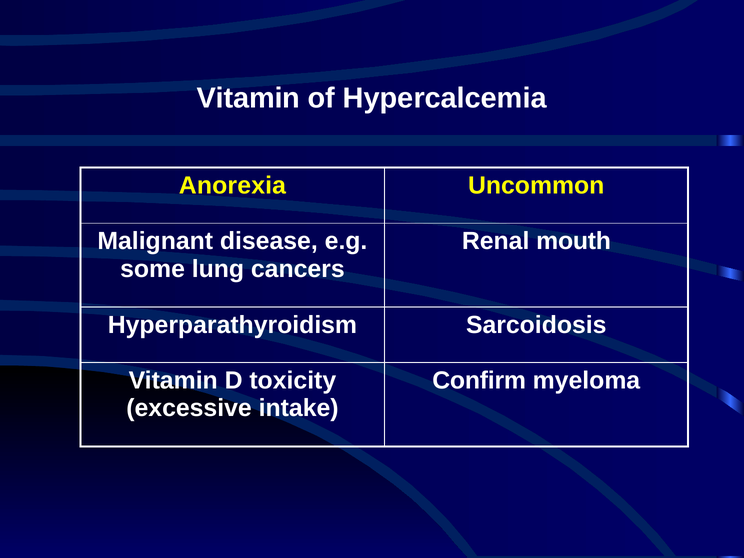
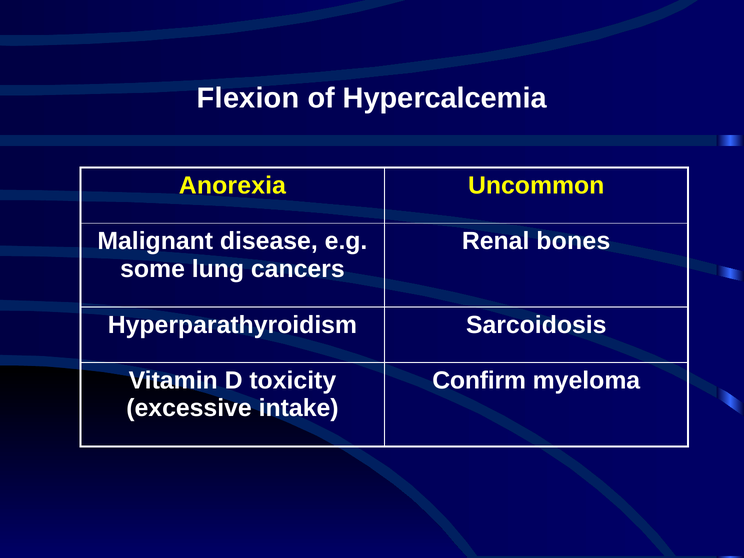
Vitamin: Vitamin -> Flexion (248, 98)
mouth: mouth -> bones (573, 241)
